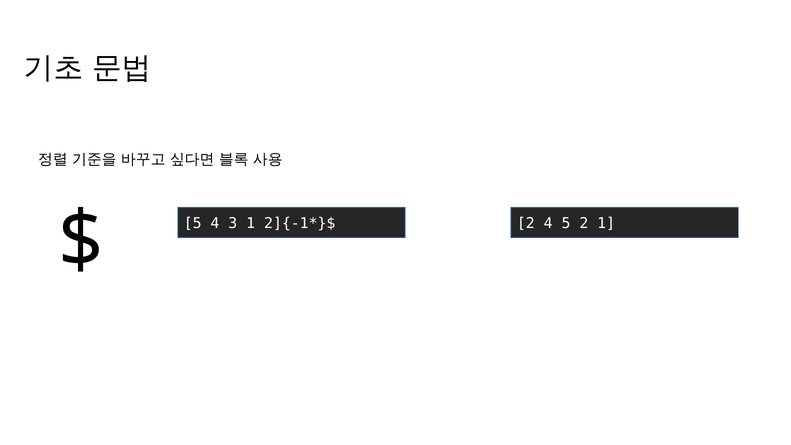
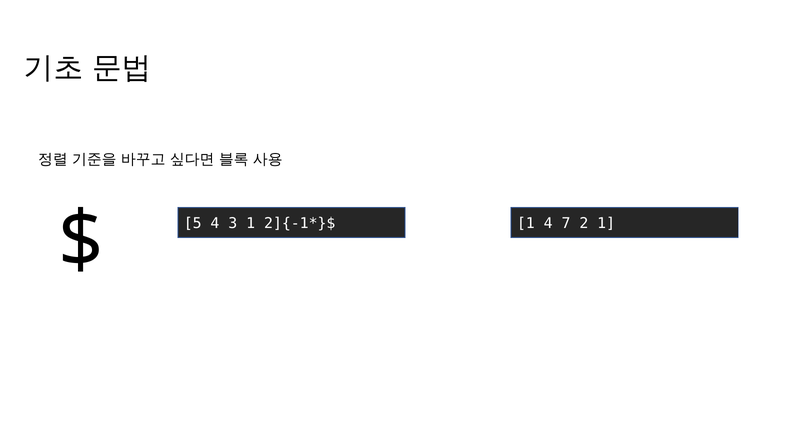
2: 2 -> 1 (526, 224)
4 5: 5 -> 7 (566, 224)
